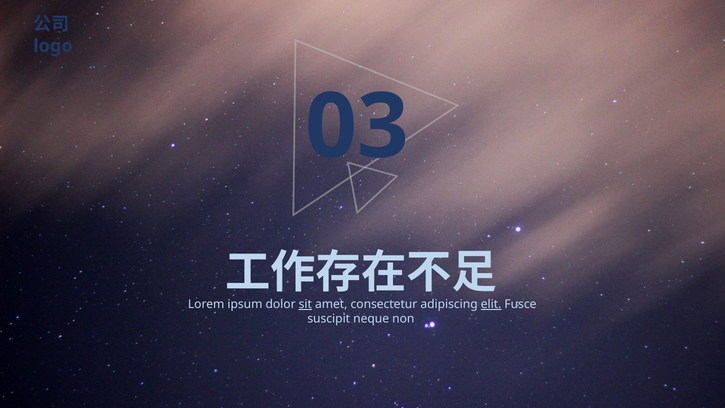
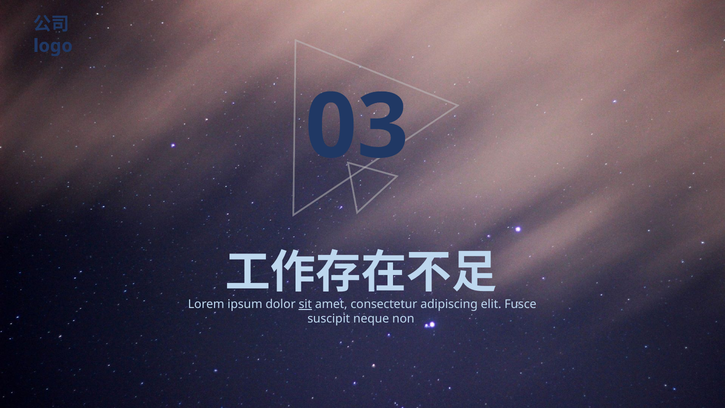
elit underline: present -> none (491, 304)
